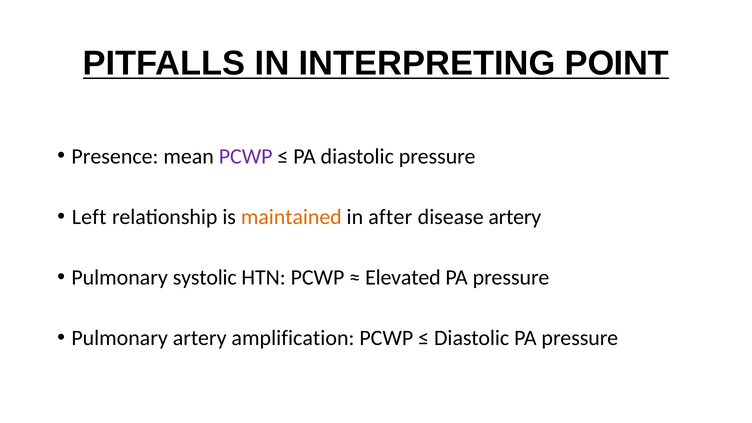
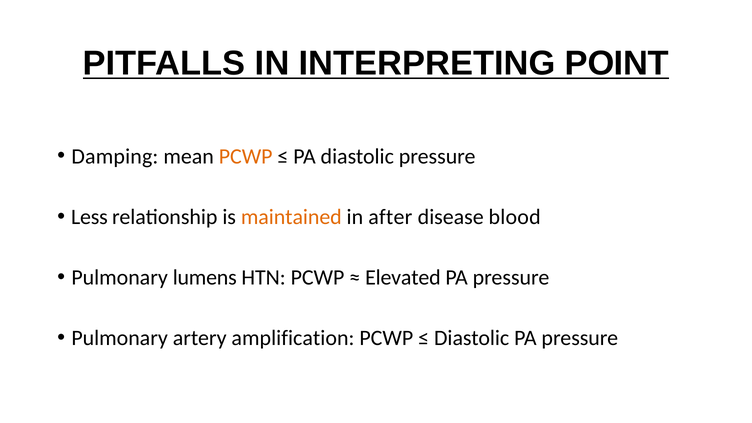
Presence: Presence -> Damping (115, 156)
PCWP colour: purple -> orange (246, 156)
Left: Left -> Less (89, 217)
disease artery: artery -> blood (515, 217)
systolic: systolic -> lumens (205, 277)
